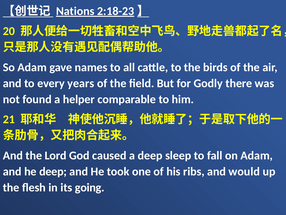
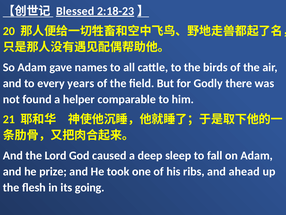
Nations: Nations -> Blessed (75, 11)
he deep: deep -> prize (53, 171)
would: would -> ahead (244, 171)
